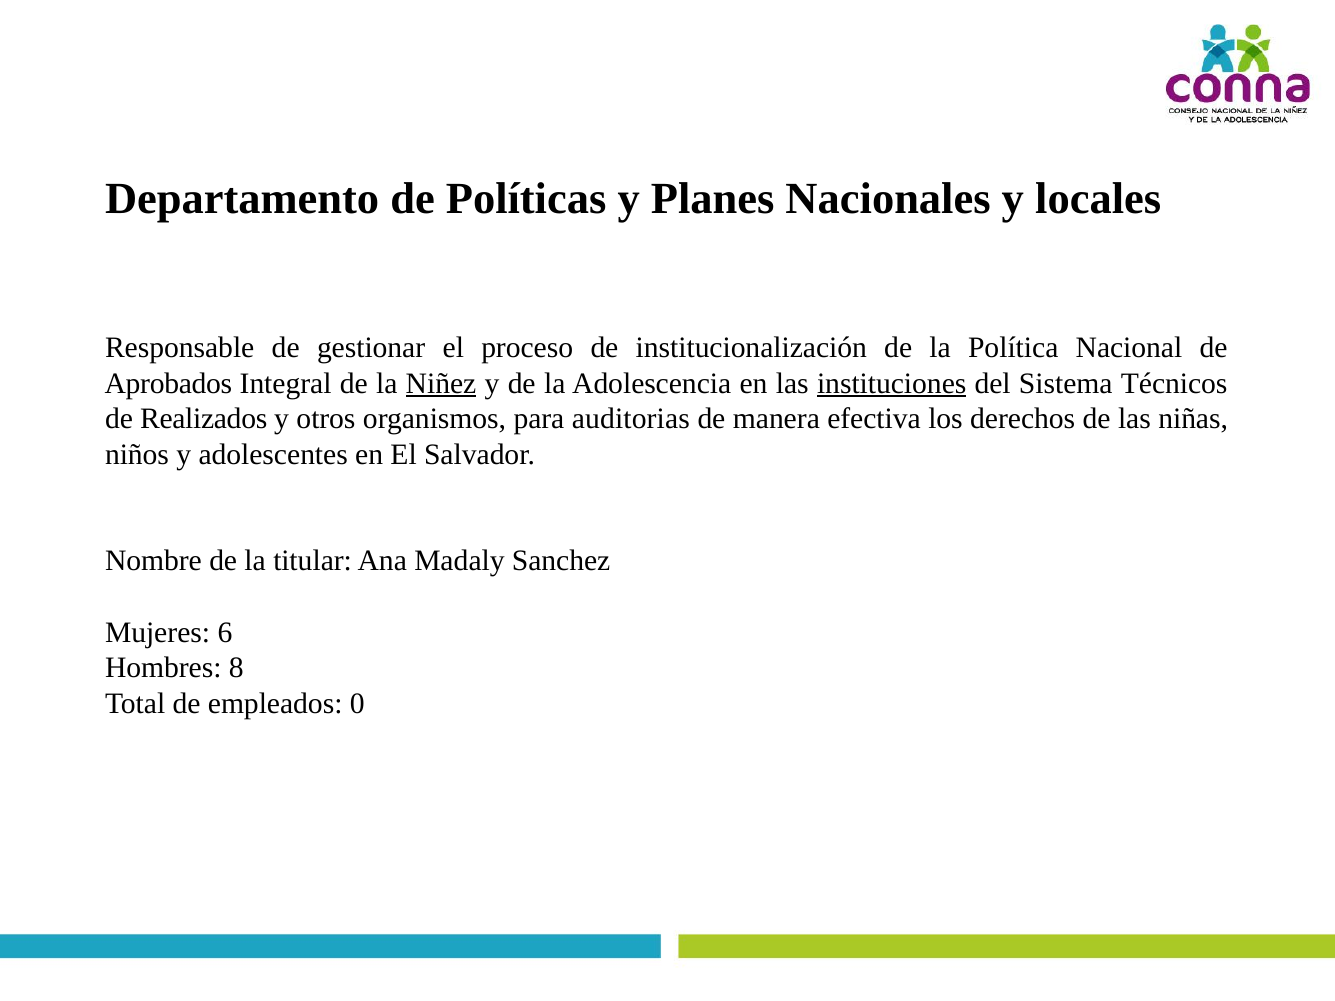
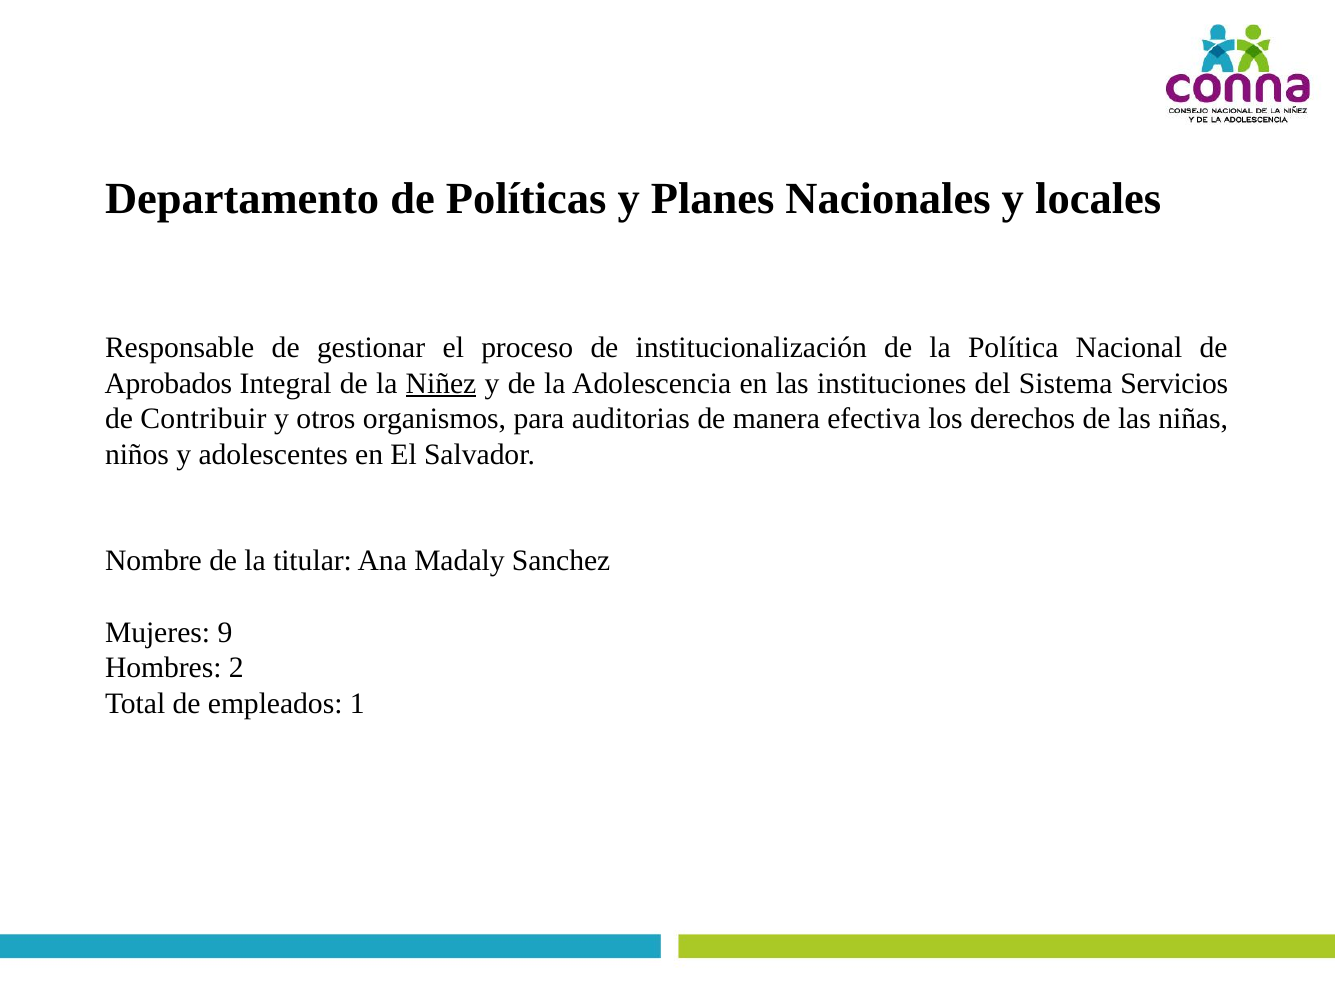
instituciones underline: present -> none (892, 384)
Técnicos: Técnicos -> Servicios (1174, 384)
Realizados: Realizados -> Contribuir (203, 419)
6: 6 -> 9 (225, 632)
8: 8 -> 2 (236, 668)
0: 0 -> 1 (357, 703)
